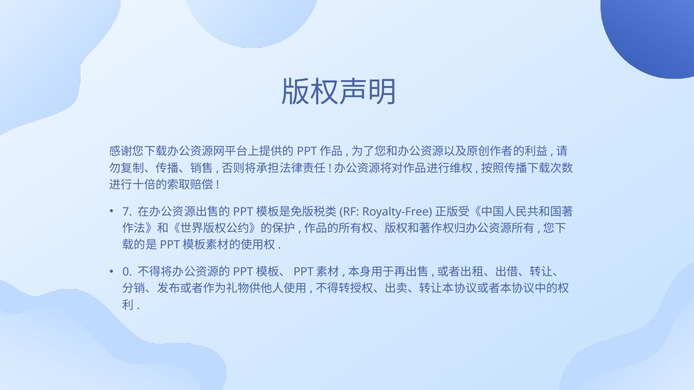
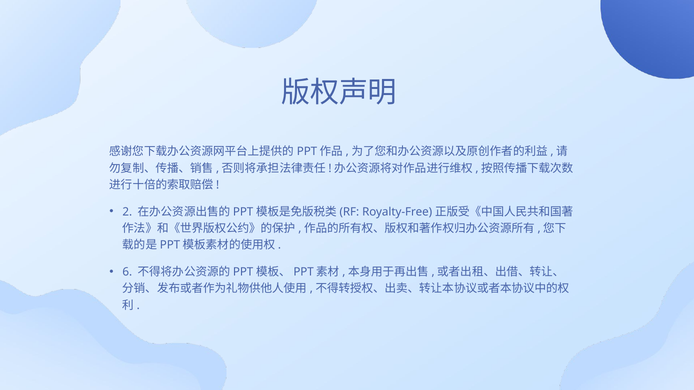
7: 7 -> 2 (127, 212)
0: 0 -> 6 (127, 272)
